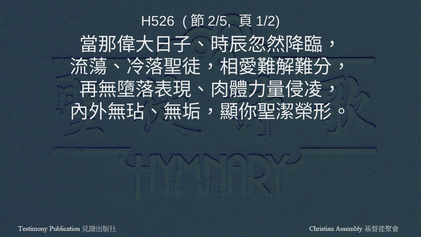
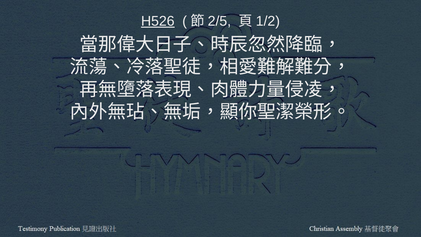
H526 underline: none -> present (158, 21)
